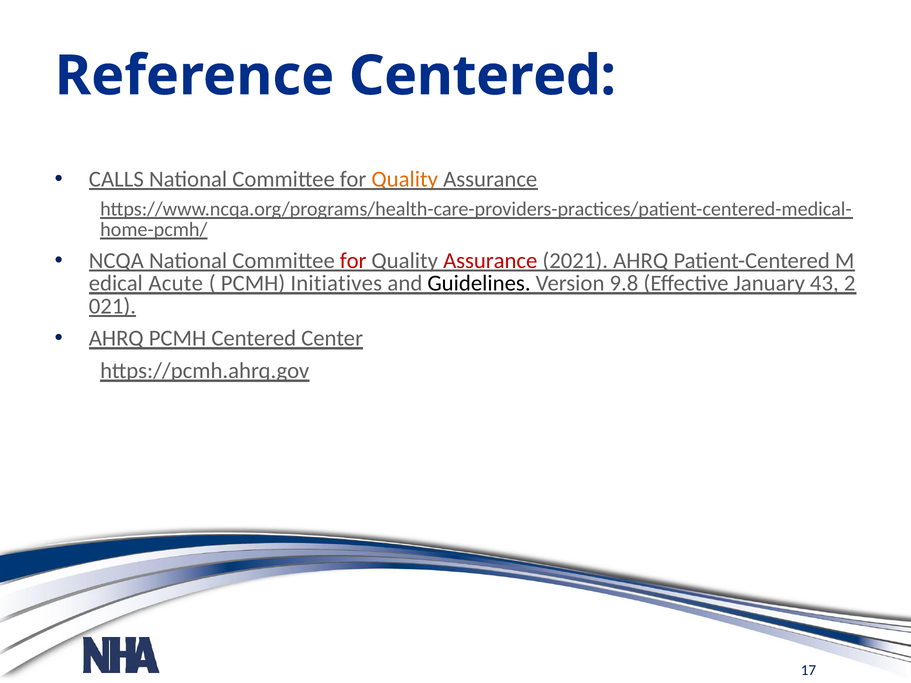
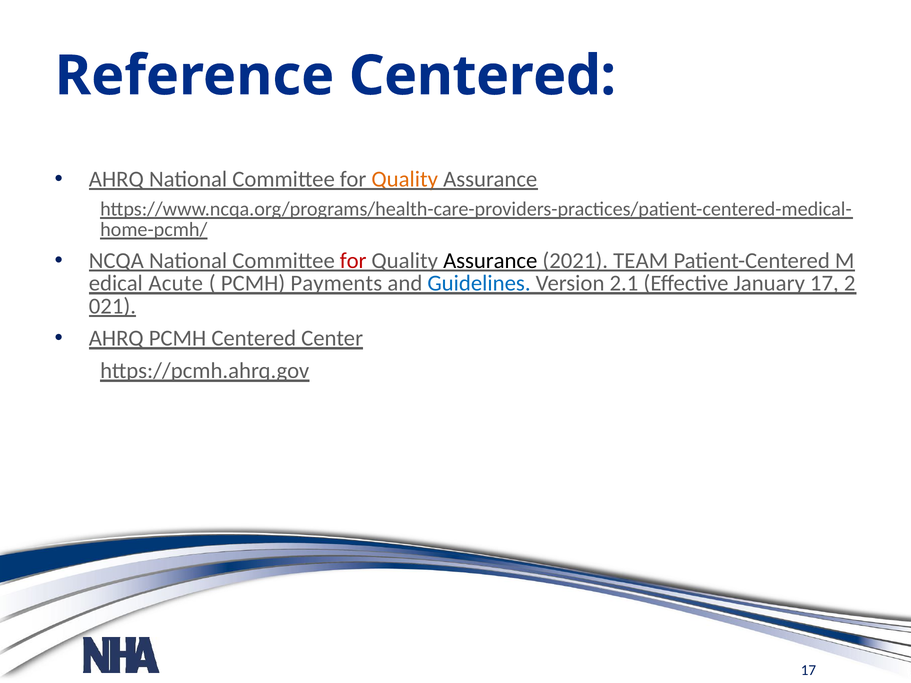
CALLS: CALLS -> AHRQ (116, 179)
Assurance colour: red -> black (490, 261)
2021 AHRQ: AHRQ -> TEAM (641, 261)
Initiatives: Initiatives -> Payments (336, 283)
Guidelines colour: black -> blue (479, 283)
9.8: 9.8 -> 2.1 (624, 283)
January 43: 43 -> 17 (824, 283)
